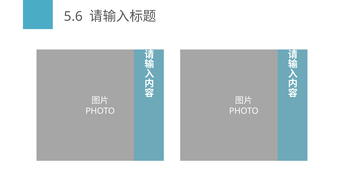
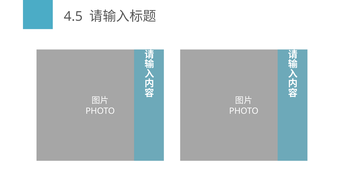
5.6: 5.6 -> 4.5 (73, 16)
